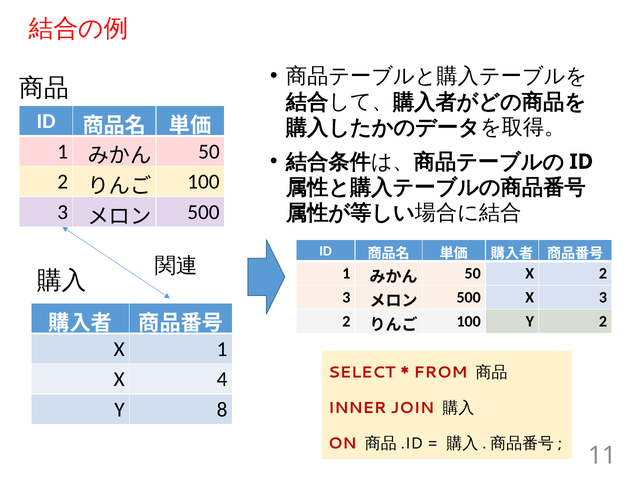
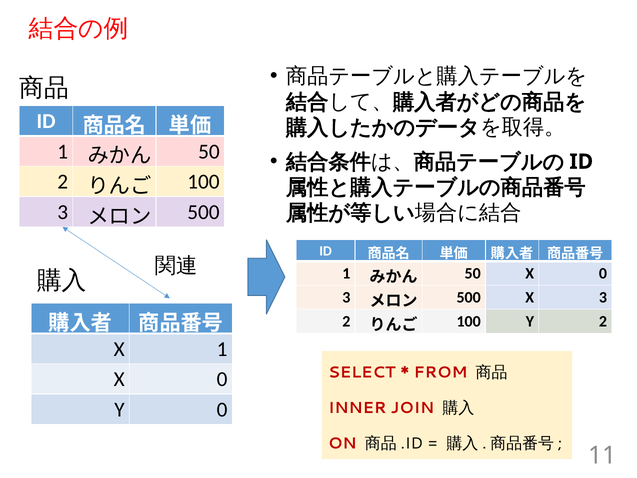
50 X 2: 2 -> 0 (603, 274)
4: 4 -> 0 (222, 379)
Y 8: 8 -> 0 (222, 409)
